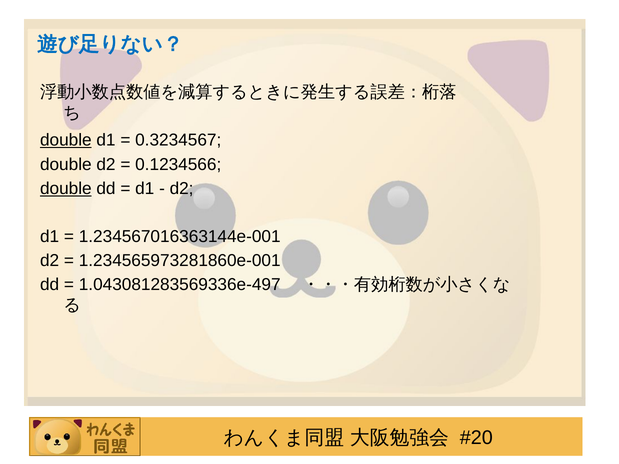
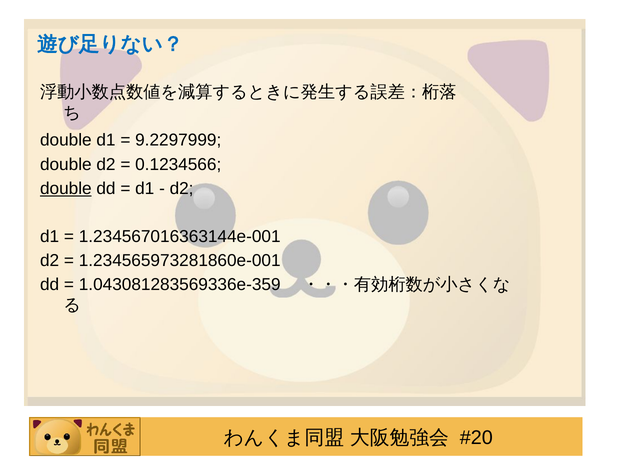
double underline: present -> none (66, 140)
0.3234567: 0.3234567 -> 9.2297999 (178, 140)
1.043081283569336e-497: 1.043081283569336e-497 -> 1.043081283569336e-359 (180, 285)
